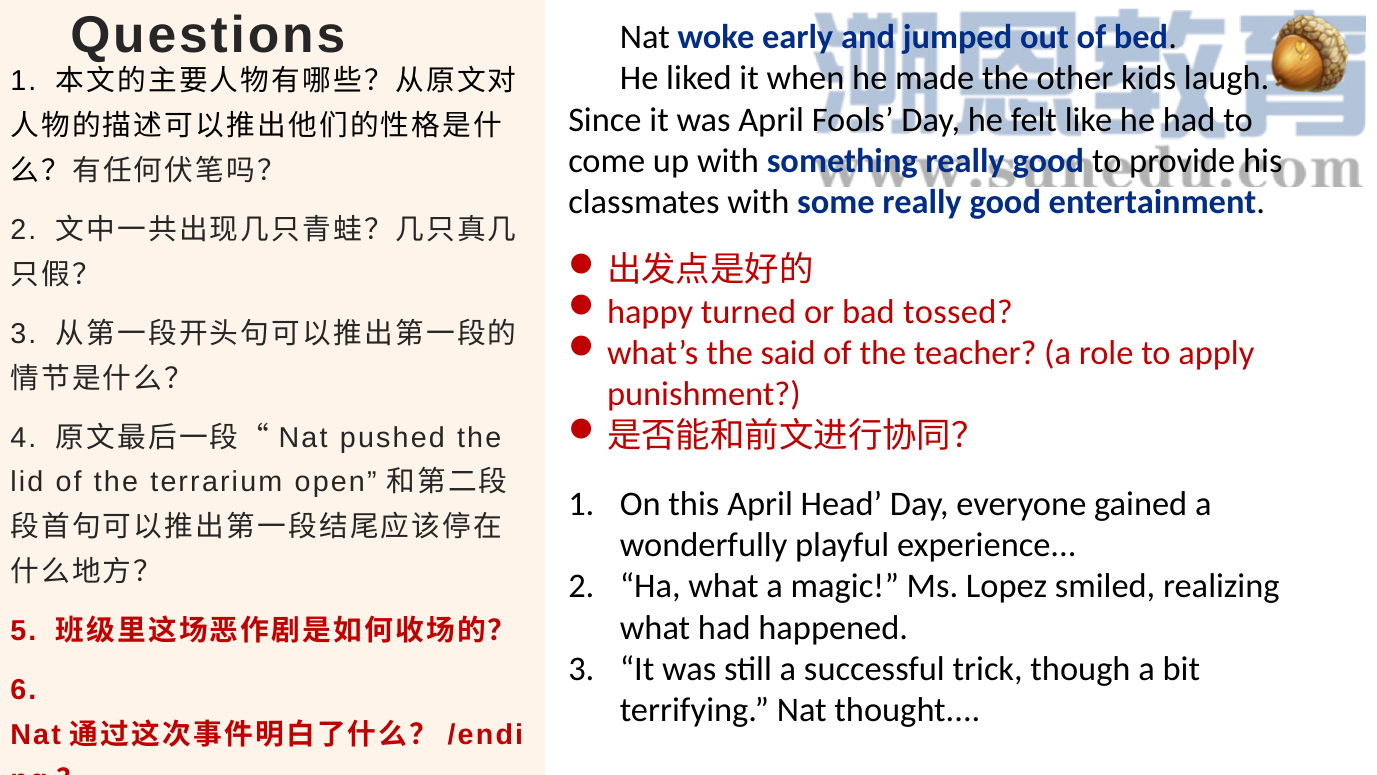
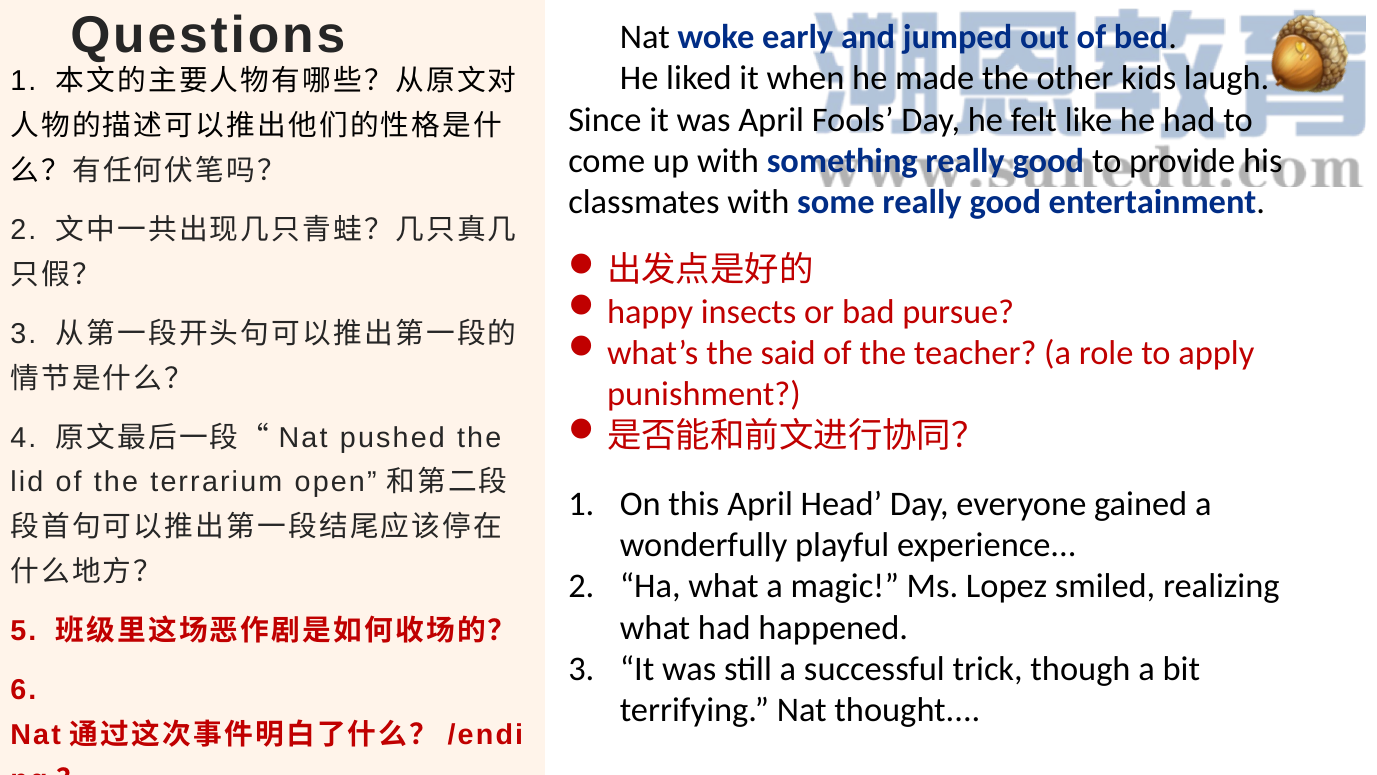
turned: turned -> insects (749, 312)
tossed: tossed -> pursue (958, 312)
